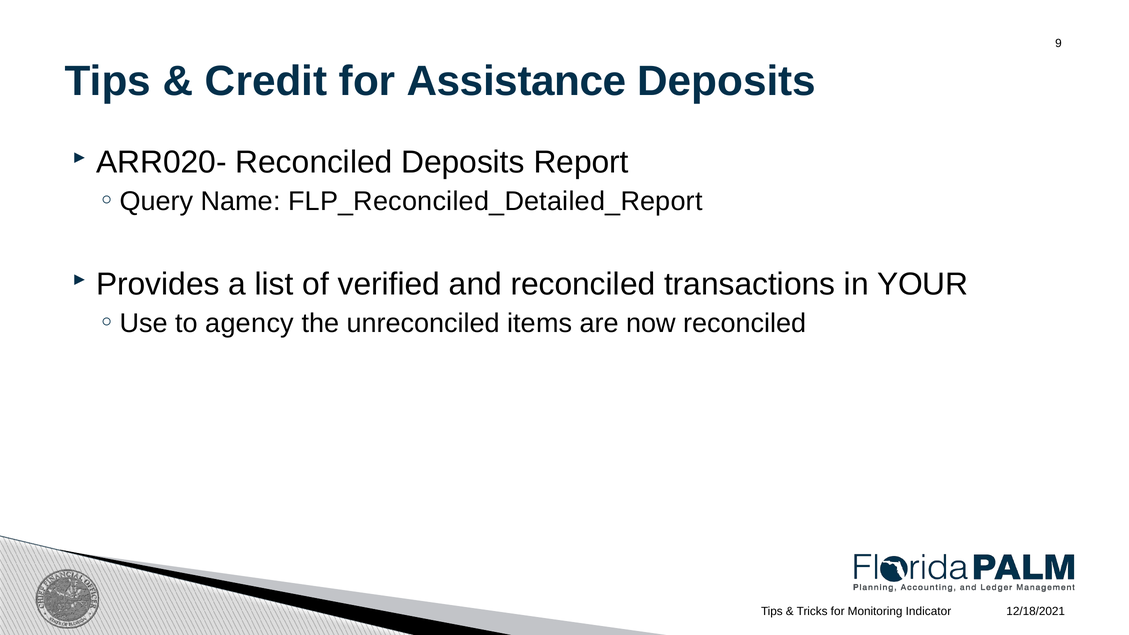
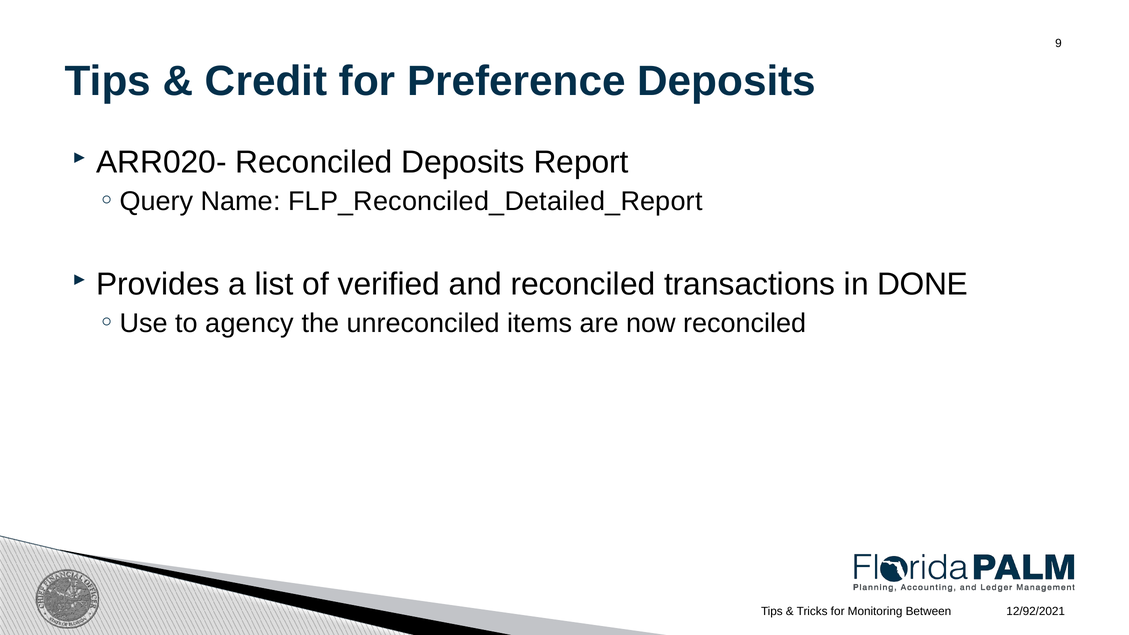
Assistance: Assistance -> Preference (516, 81)
YOUR: YOUR -> DONE (923, 284)
Indicator: Indicator -> Between (928, 612)
12/18/2021: 12/18/2021 -> 12/92/2021 (1036, 612)
